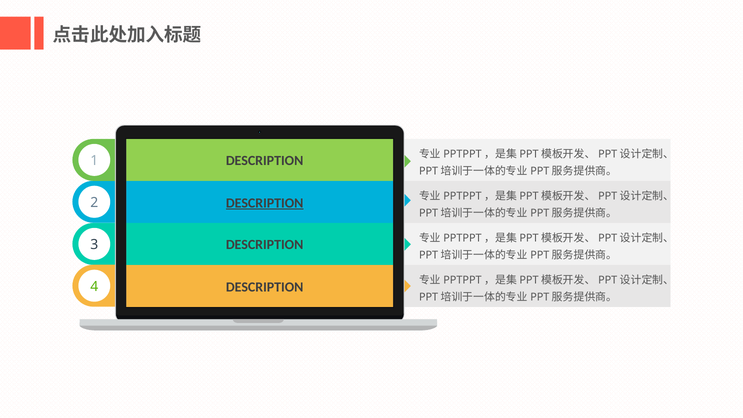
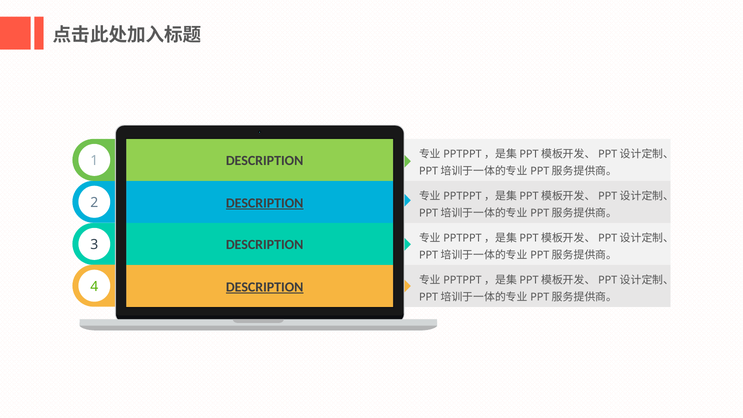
DESCRIPTION underline: none -> present (265, 287)
